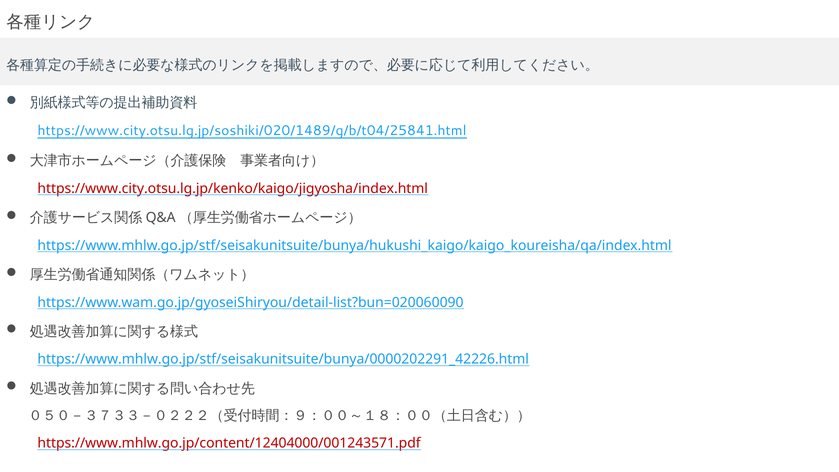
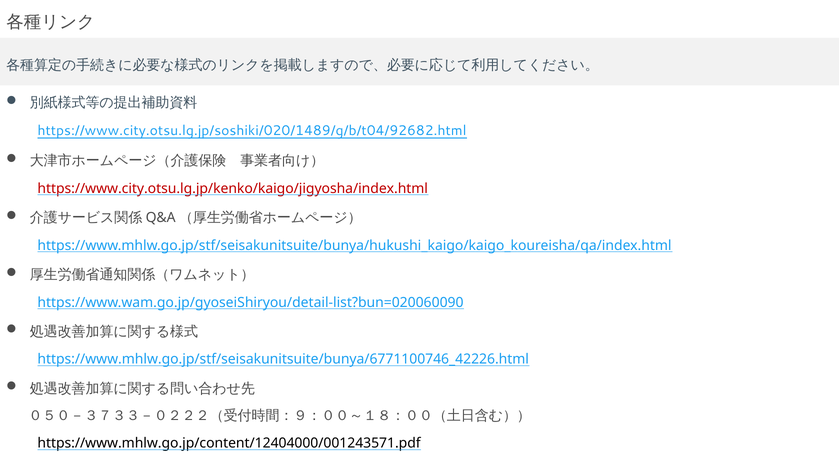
https://www.city.otsu.lg.jp/soshiki/020/1489/g/b/t04/25841.html: https://www.city.otsu.lg.jp/soshiki/020/1489/g/b/t04/25841.html -> https://www.city.otsu.lg.jp/soshiki/020/1489/g/b/t04/92682.html (252, 131)
https://www.mhlw.go.jp/stf/seisakunitsuite/bunya/0000202291_42226.html: https://www.mhlw.go.jp/stf/seisakunitsuite/bunya/0000202291_42226.html -> https://www.mhlw.go.jp/stf/seisakunitsuite/bunya/6771100746_42226.html (283, 359)
https://www.mhlw.go.jp/content/12404000/001243571.pdf colour: red -> black (229, 443)
